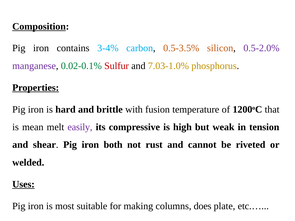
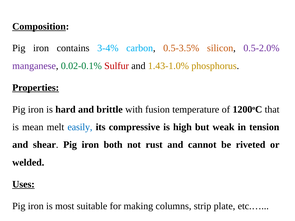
7.03-1.0%: 7.03-1.0% -> 1.43-1.0% (168, 66)
easily colour: purple -> blue (80, 127)
does: does -> strip (203, 206)
